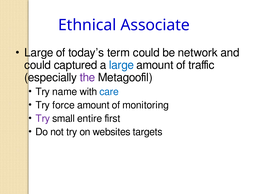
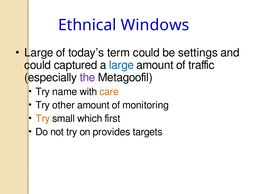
Associate: Associate -> Windows (155, 25)
network: network -> settings (198, 53)
care colour: blue -> orange (109, 92)
force: force -> other (64, 105)
Try colour: purple -> orange (43, 118)
entire: entire -> which (90, 118)
websites: websites -> provides (111, 132)
